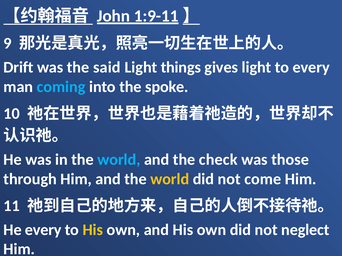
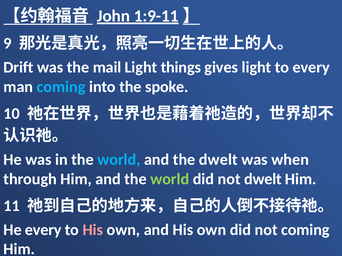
said: said -> mail (107, 68)
the check: check -> dwelt (218, 160)
those: those -> when (290, 160)
world colour: yellow -> light green (170, 179)
not come: come -> dwelt (263, 179)
His colour: yellow -> pink (93, 230)
not neglect: neglect -> coming (305, 230)
